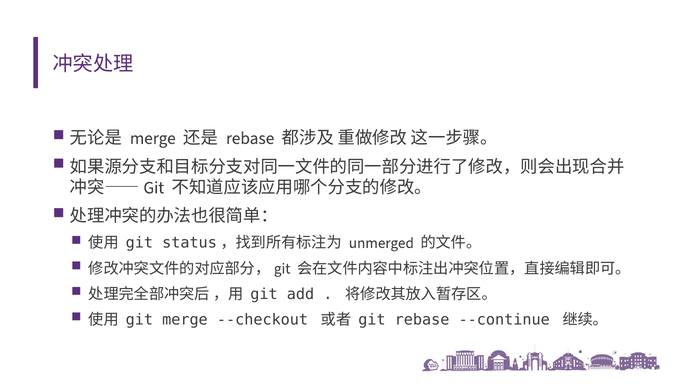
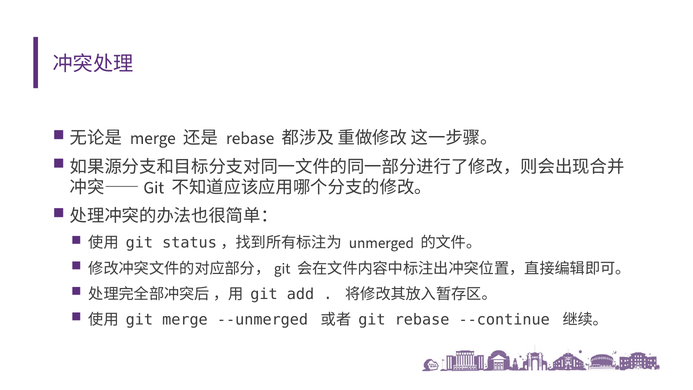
--checkout: --checkout -> --unmerged (263, 319)
